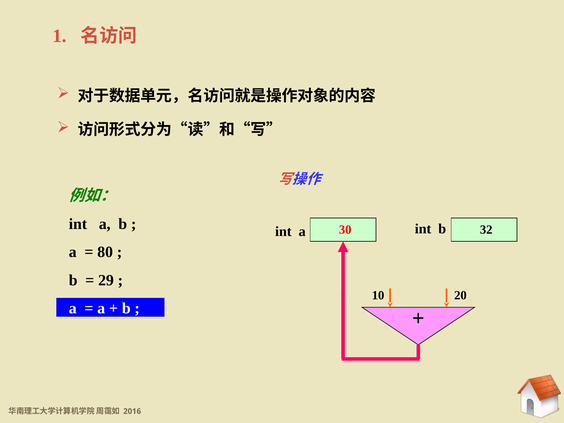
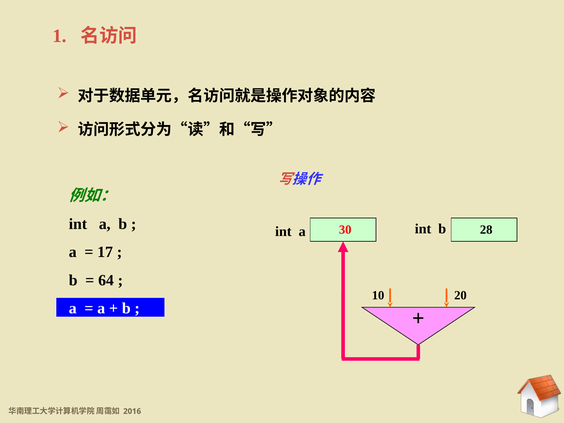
32: 32 -> 28 (486, 230)
80: 80 -> 17 (105, 252)
29: 29 -> 64 (106, 280)
